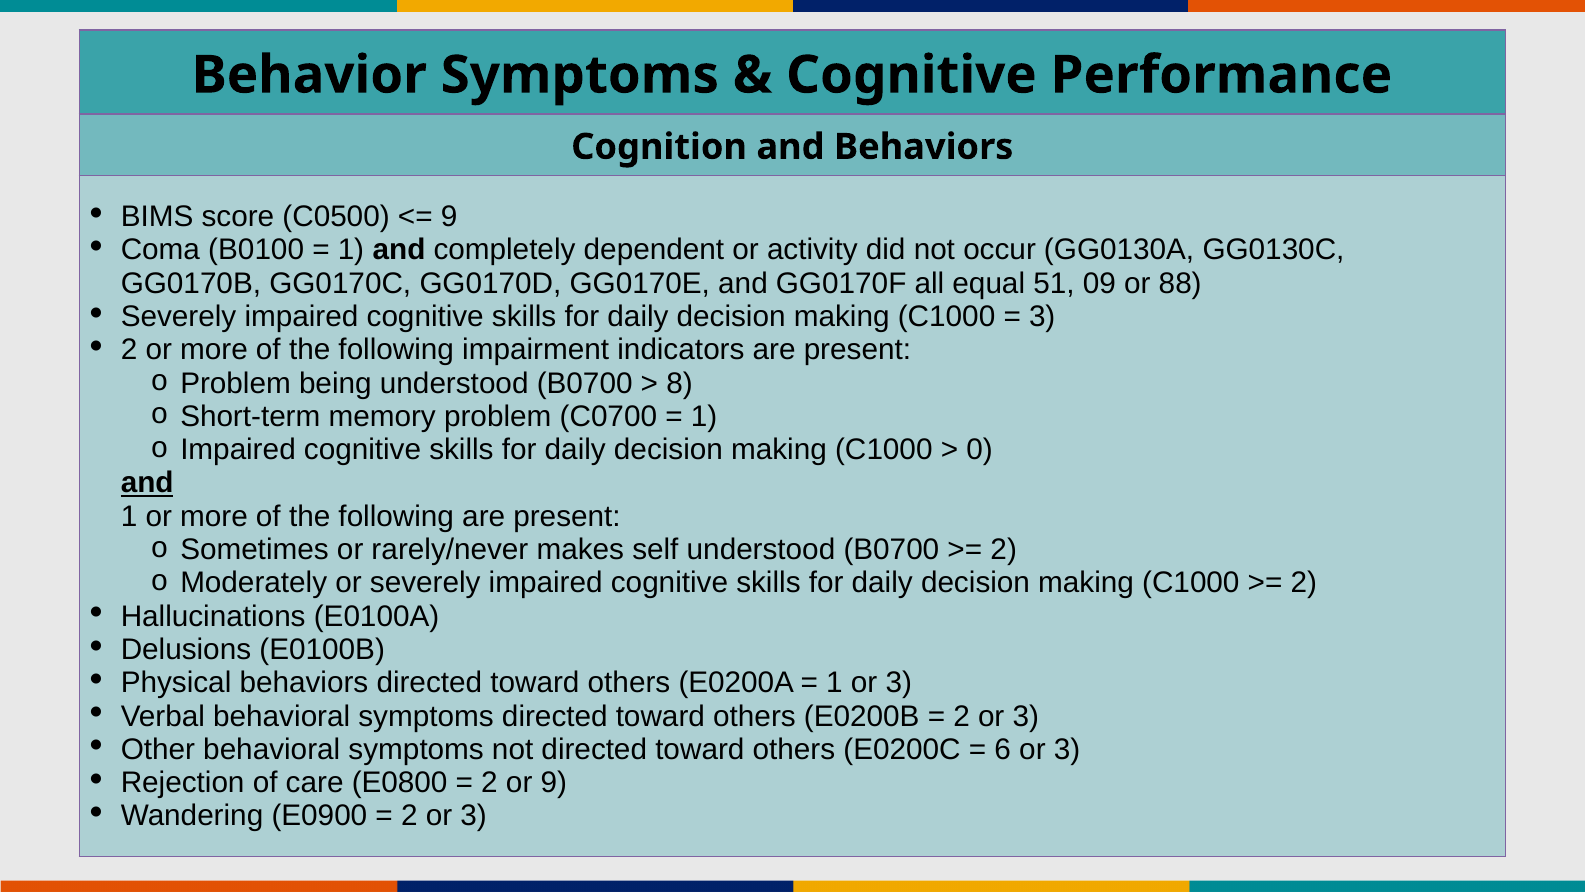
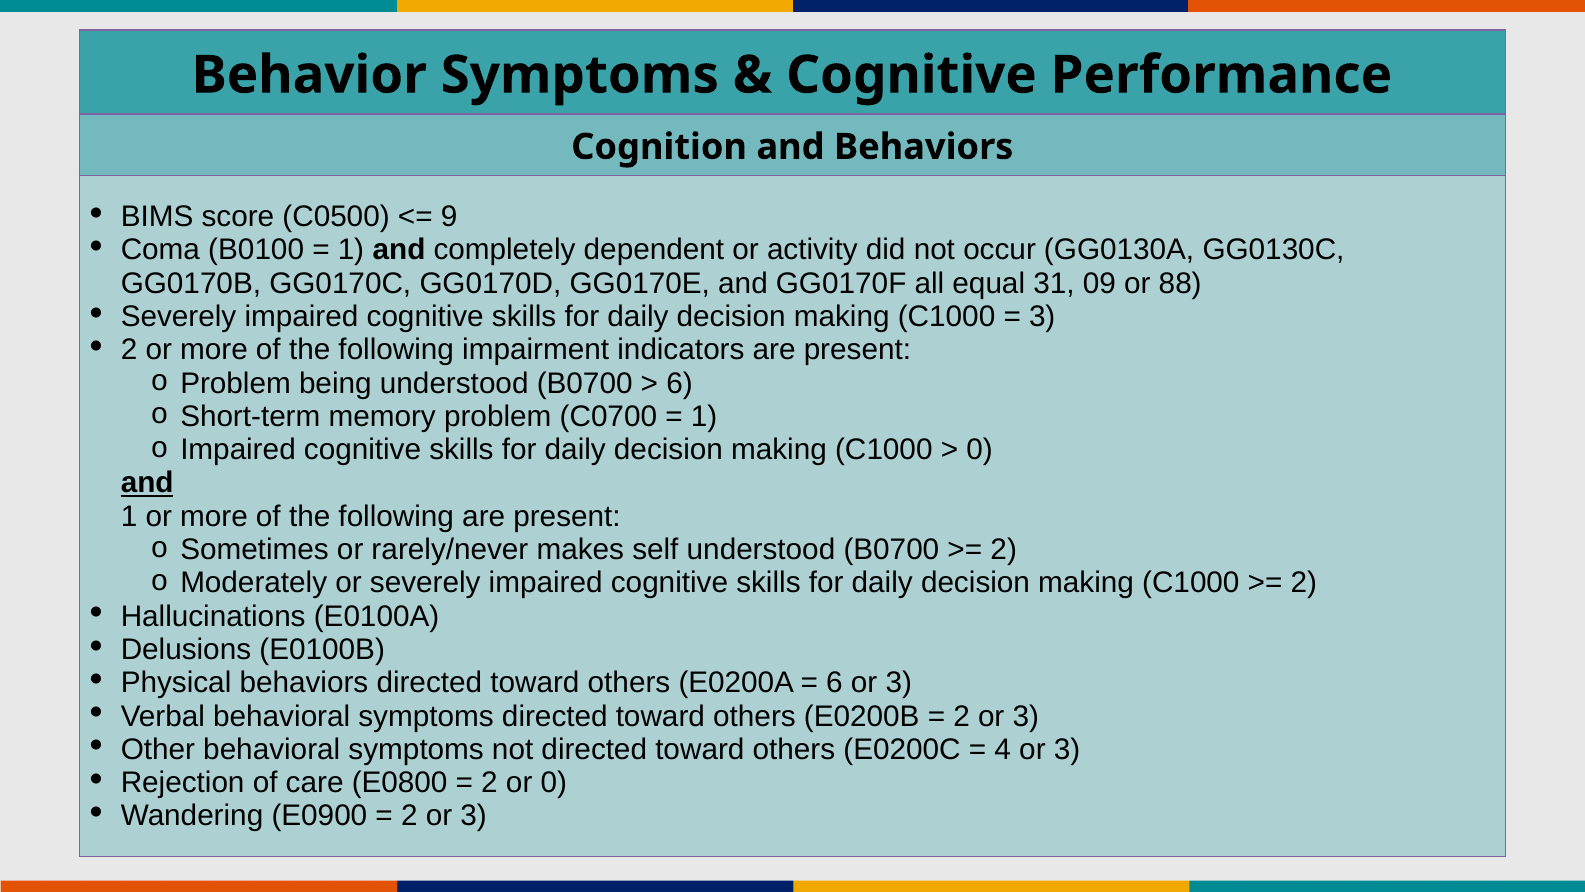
51: 51 -> 31 (1054, 283)
8: 8 -> 6 (679, 383)
1: 1 -> 6 (834, 683)
6: 6 -> 4 (1003, 749)
or 9: 9 -> 0 (554, 782)
